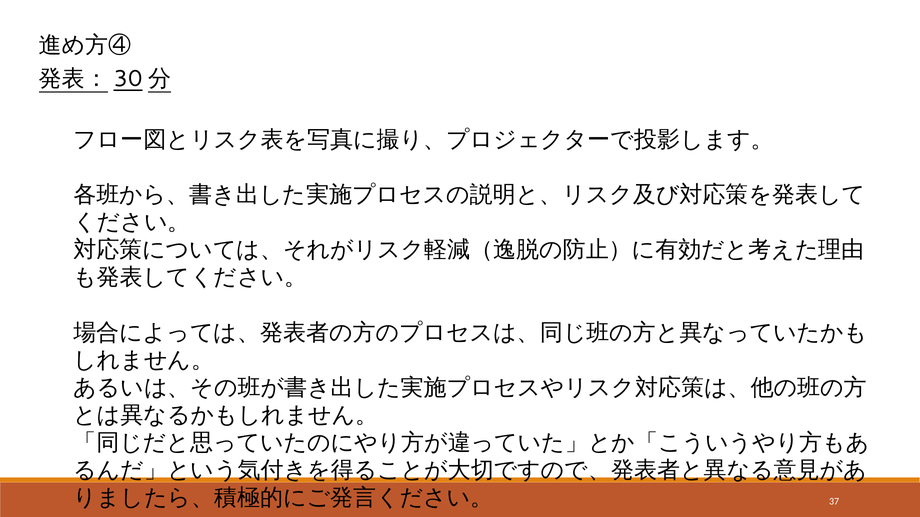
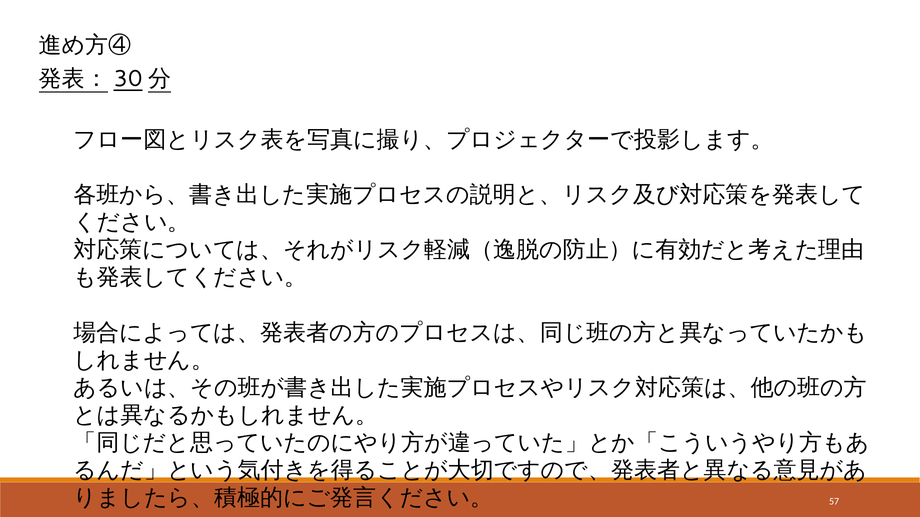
37: 37 -> 57 (834, 502)
